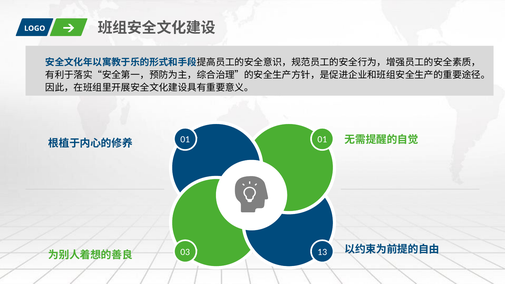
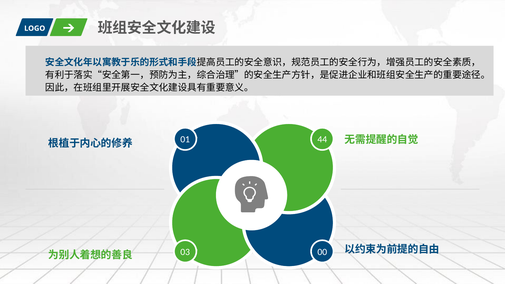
01 01: 01 -> 44 (322, 140)
13: 13 -> 00 (322, 252)
